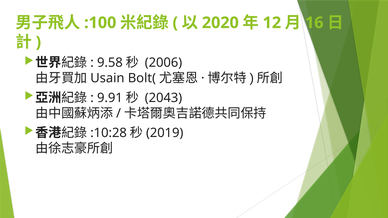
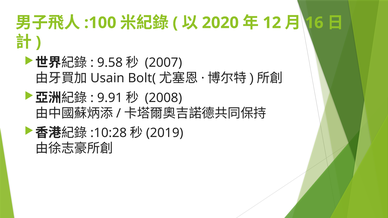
2006: 2006 -> 2007 (163, 63)
2043: 2043 -> 2008 (163, 98)
